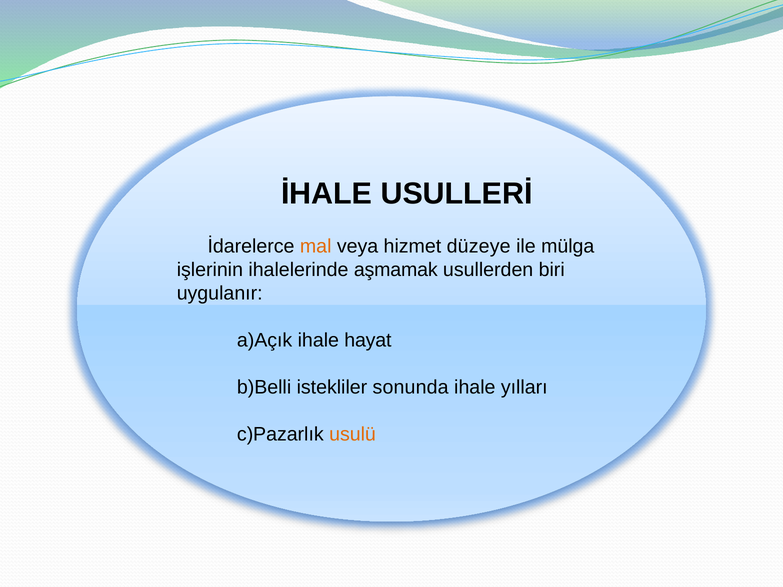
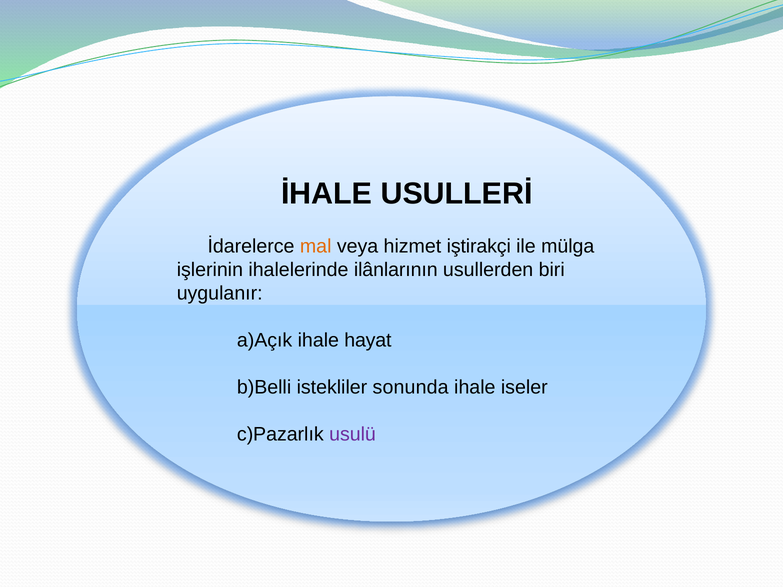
düzeye: düzeye -> iştirakçi (479, 246)
aşmamak: aşmamak -> ilânlarının (396, 270)
yılları: yılları -> iseler (524, 387)
usulü colour: orange -> purple (353, 434)
